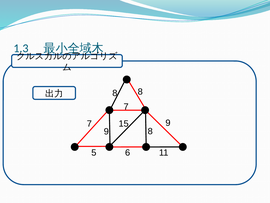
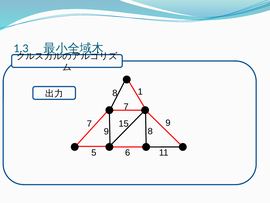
8 8: 8 -> 1 (140, 92)
